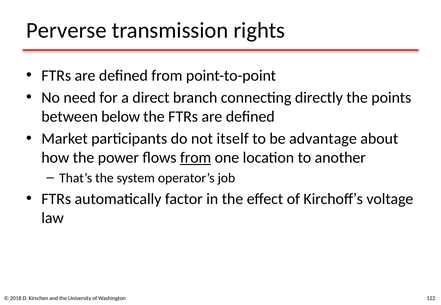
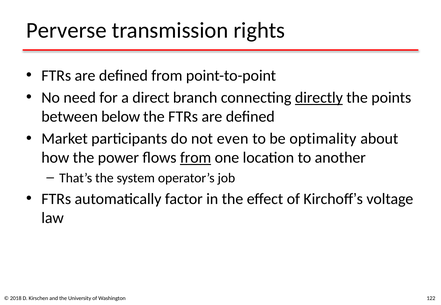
directly underline: none -> present (319, 98)
itself: itself -> even (233, 139)
advantage: advantage -> optimality (323, 139)
